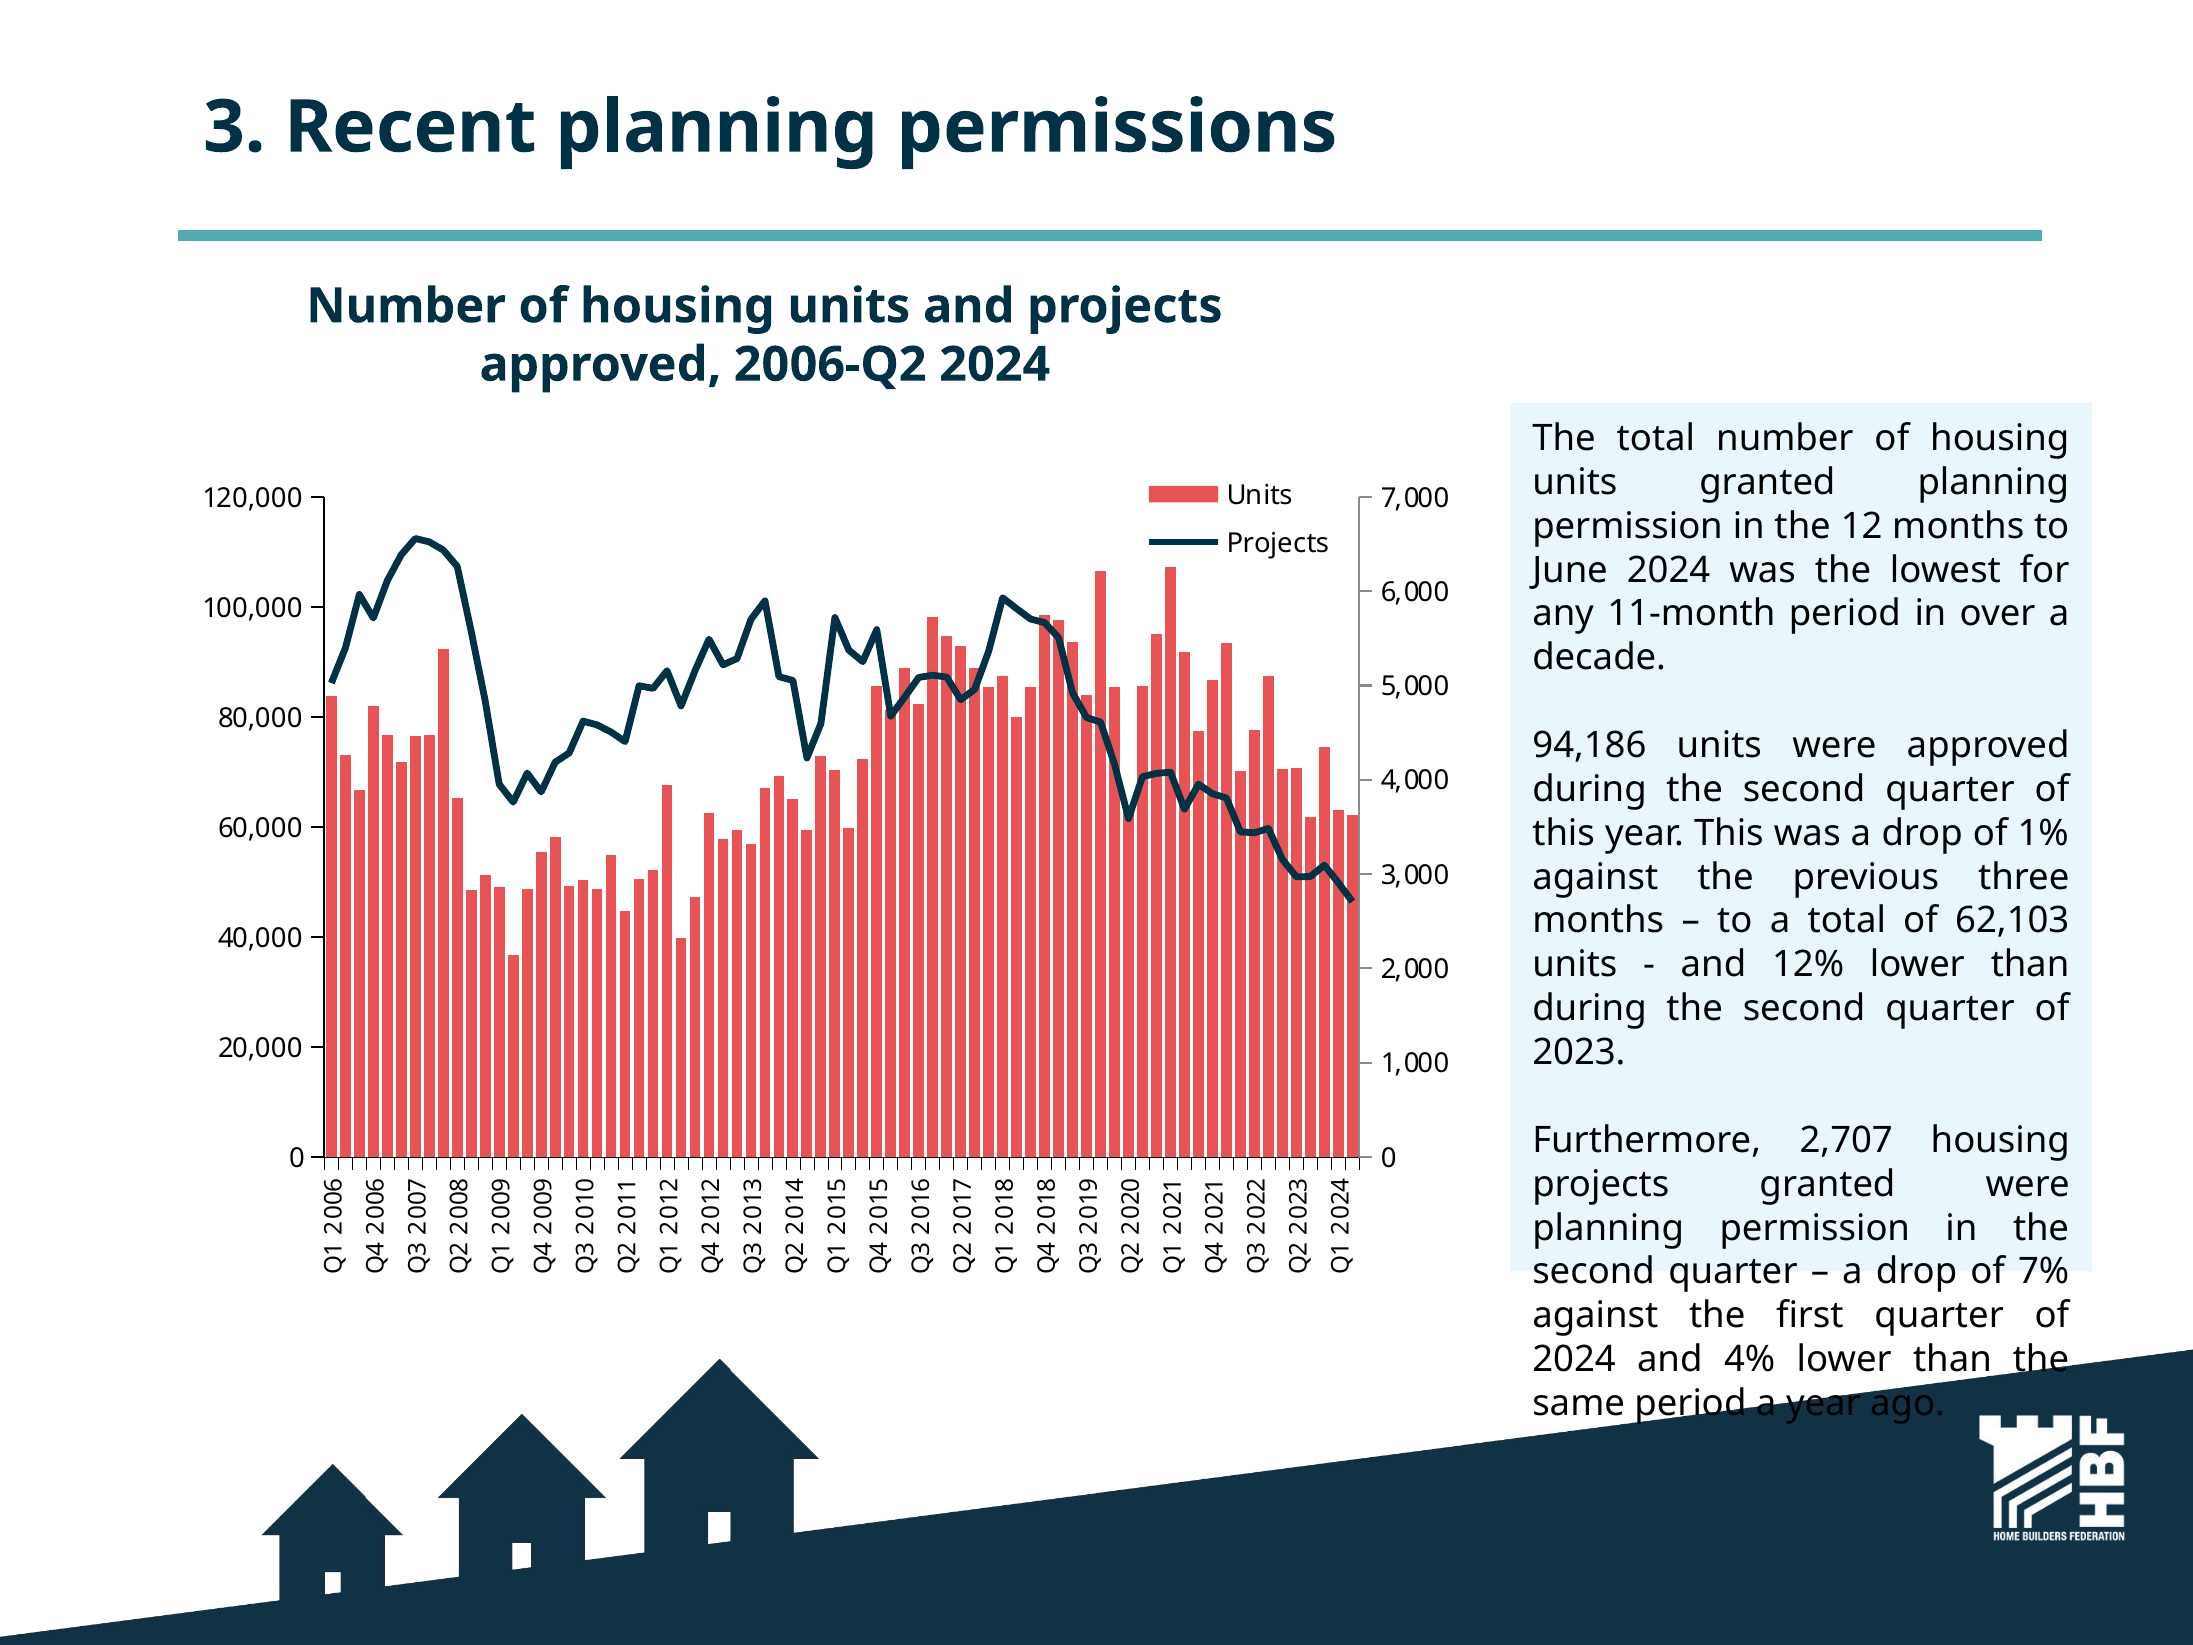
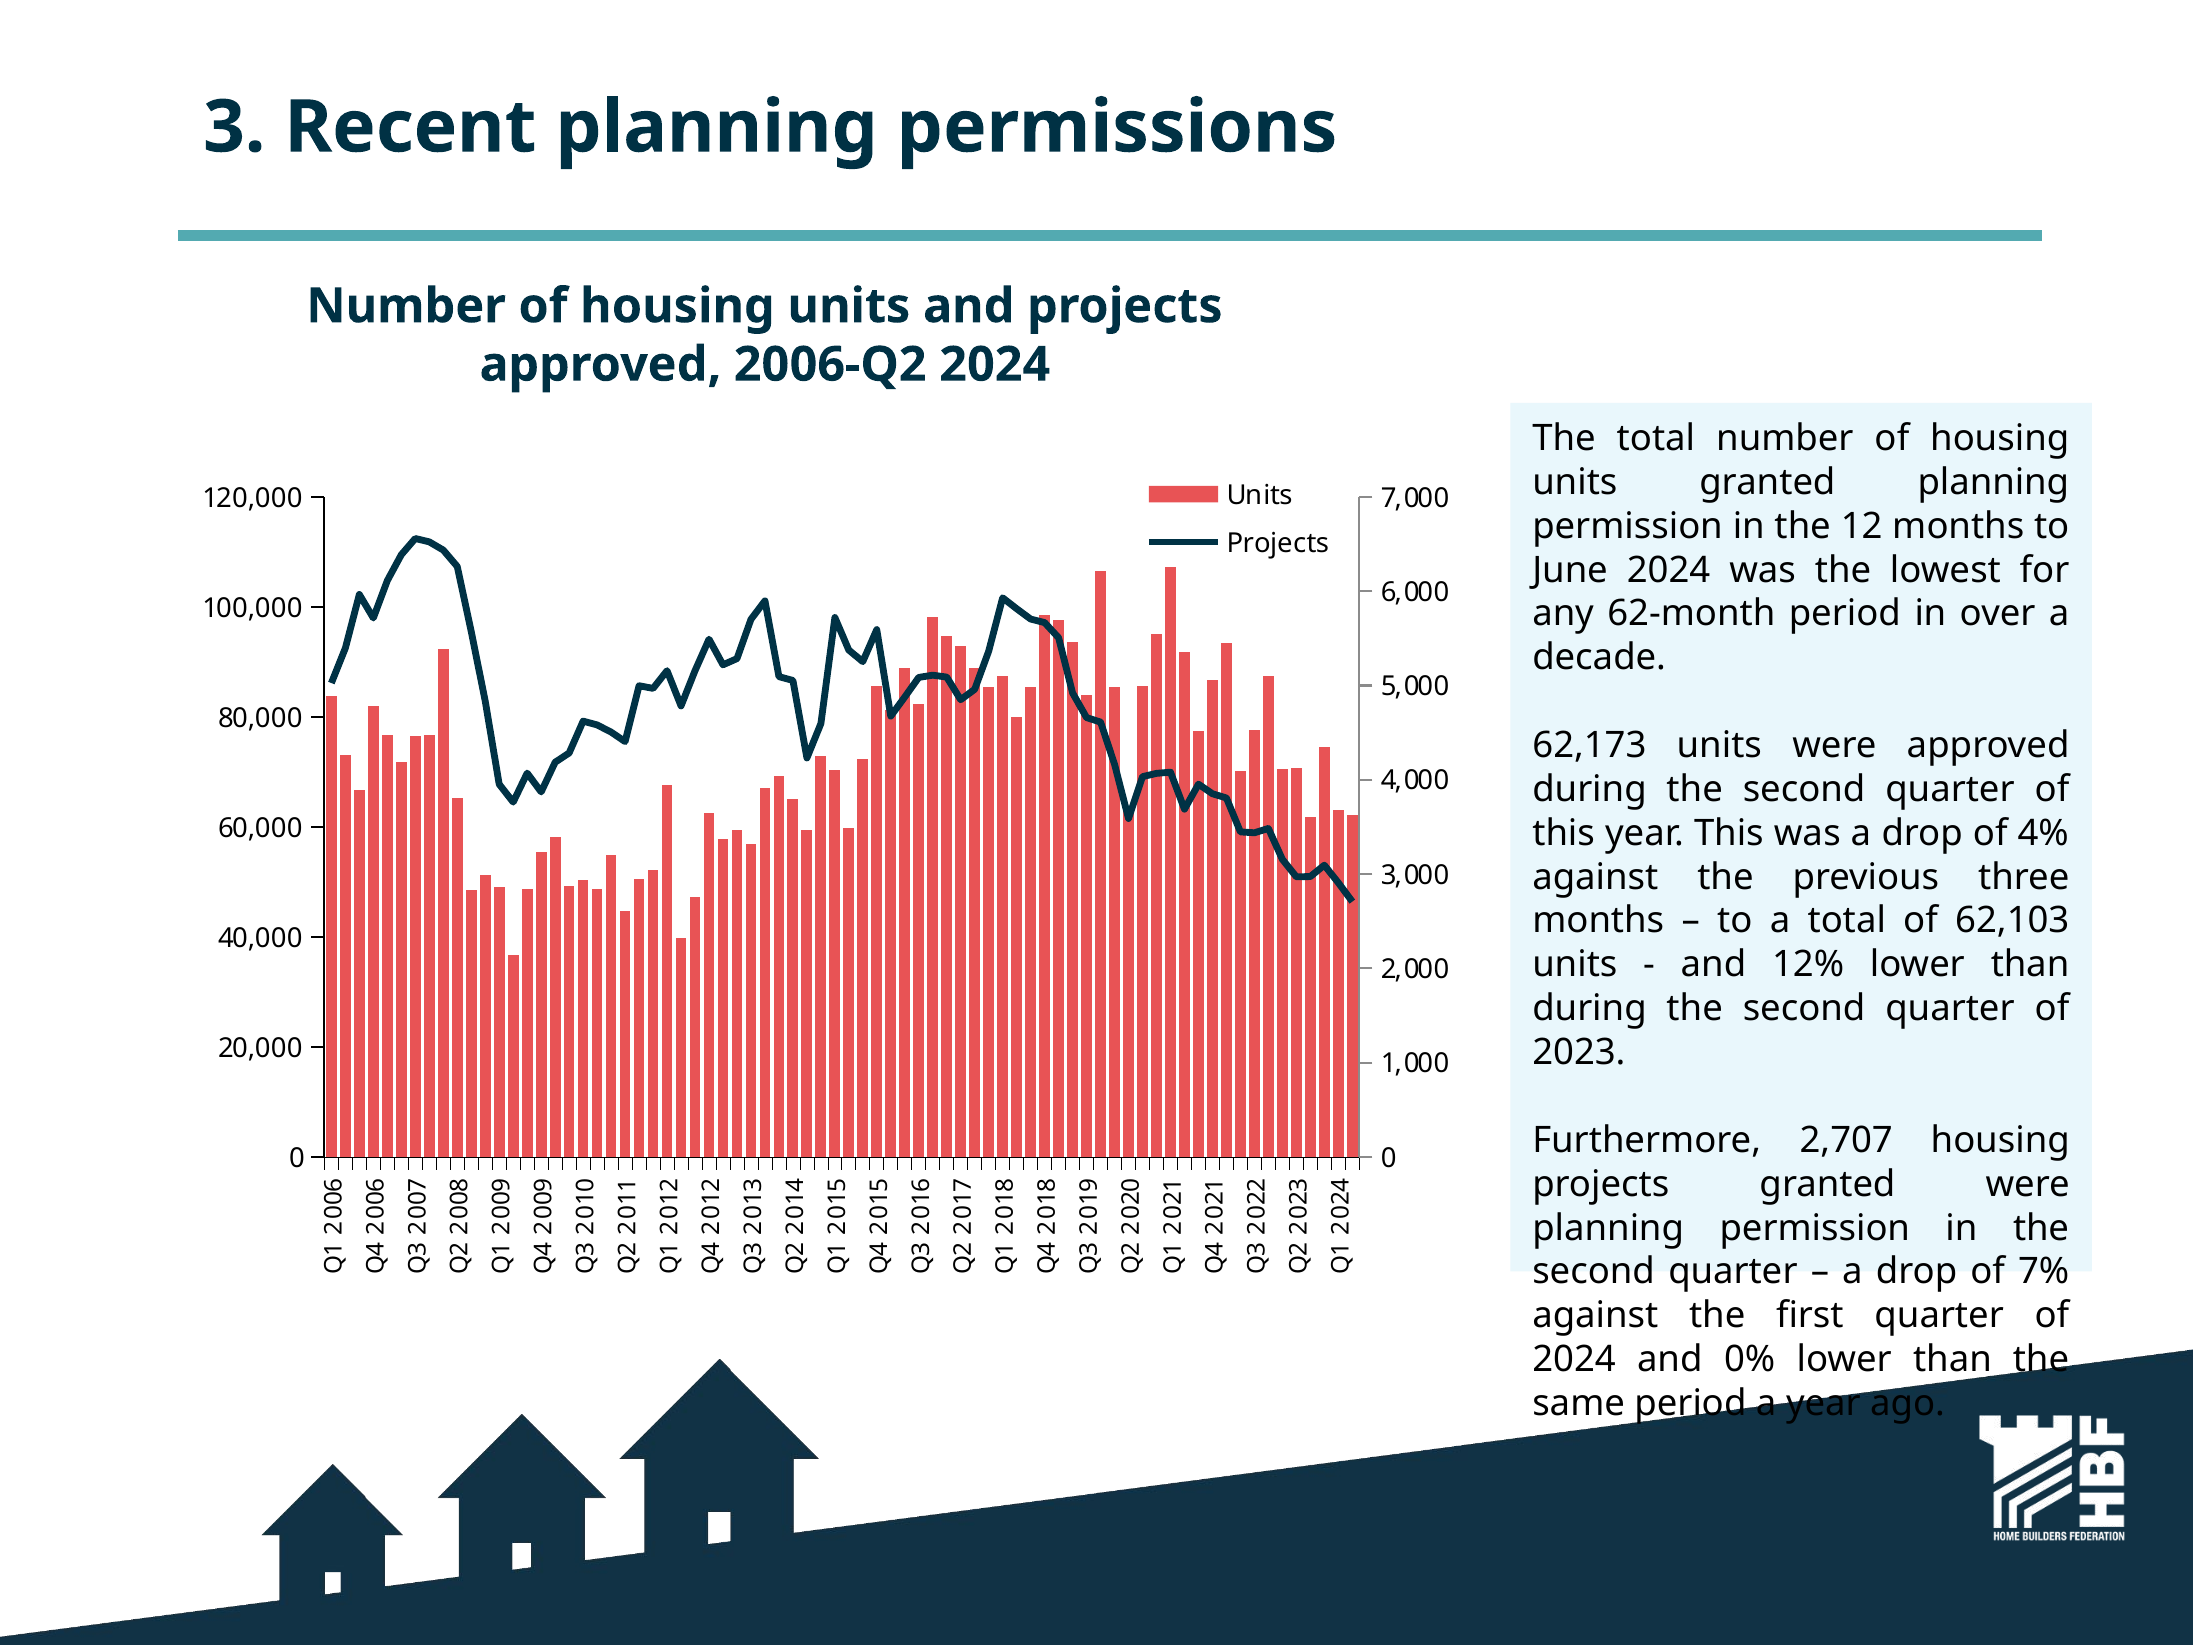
11-month: 11-month -> 62-month (1691, 614)
94,186: 94,186 -> 62,173 (1589, 745)
1%: 1% -> 4% (2043, 833)
4%: 4% -> 0% (1750, 1359)
